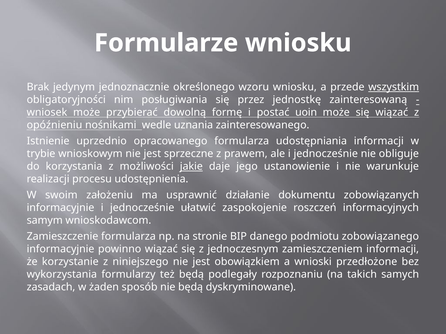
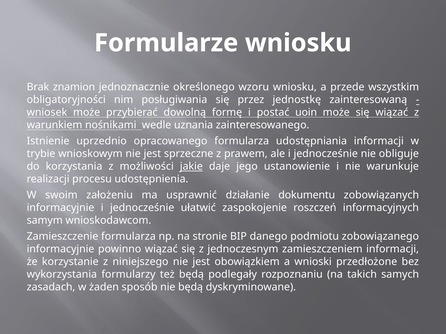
jedynym: jedynym -> znamion (74, 87)
wszystkim underline: present -> none (394, 87)
opóźnieniu: opóźnieniu -> warunkiem (55, 125)
